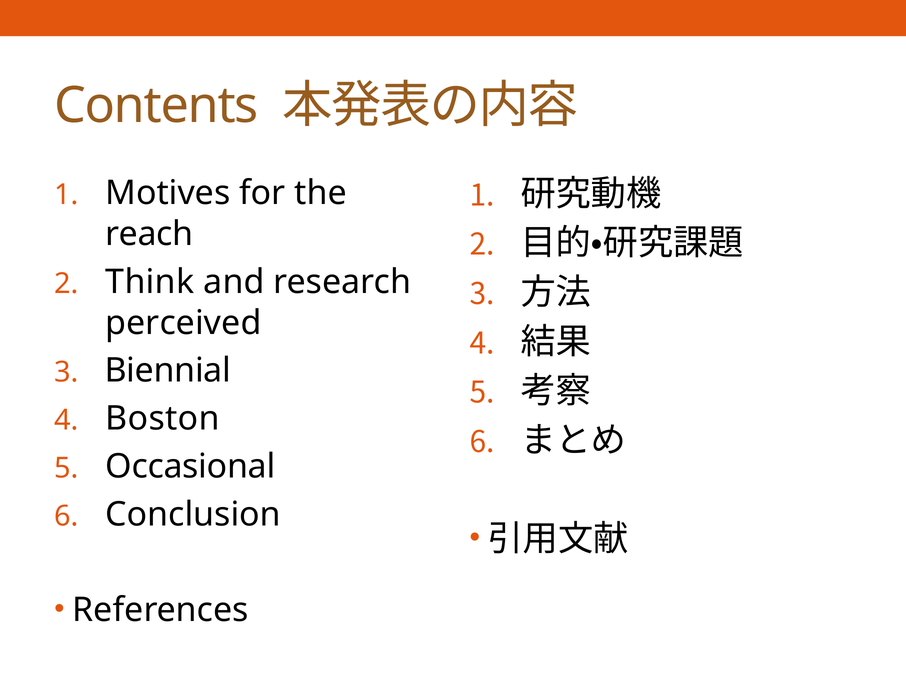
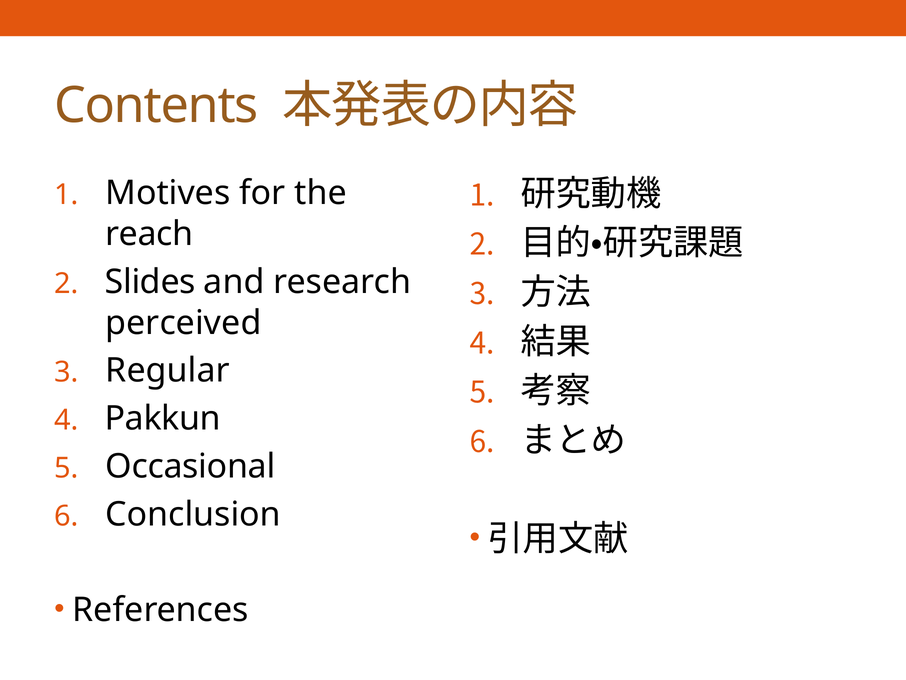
Think: Think -> Slides (150, 282)
Biennial: Biennial -> Regular (168, 370)
Boston: Boston -> Pakkun (163, 418)
